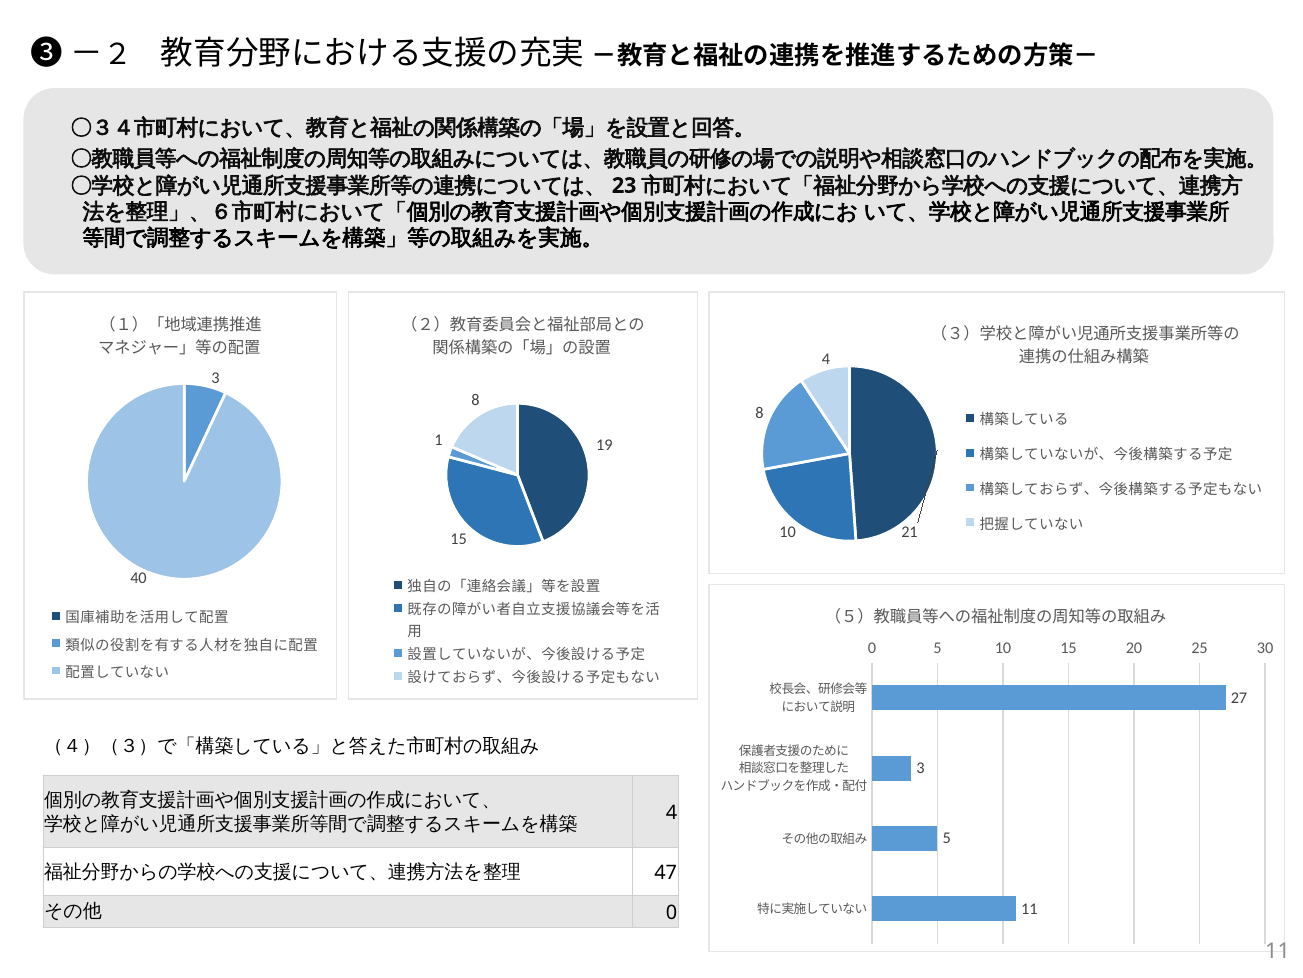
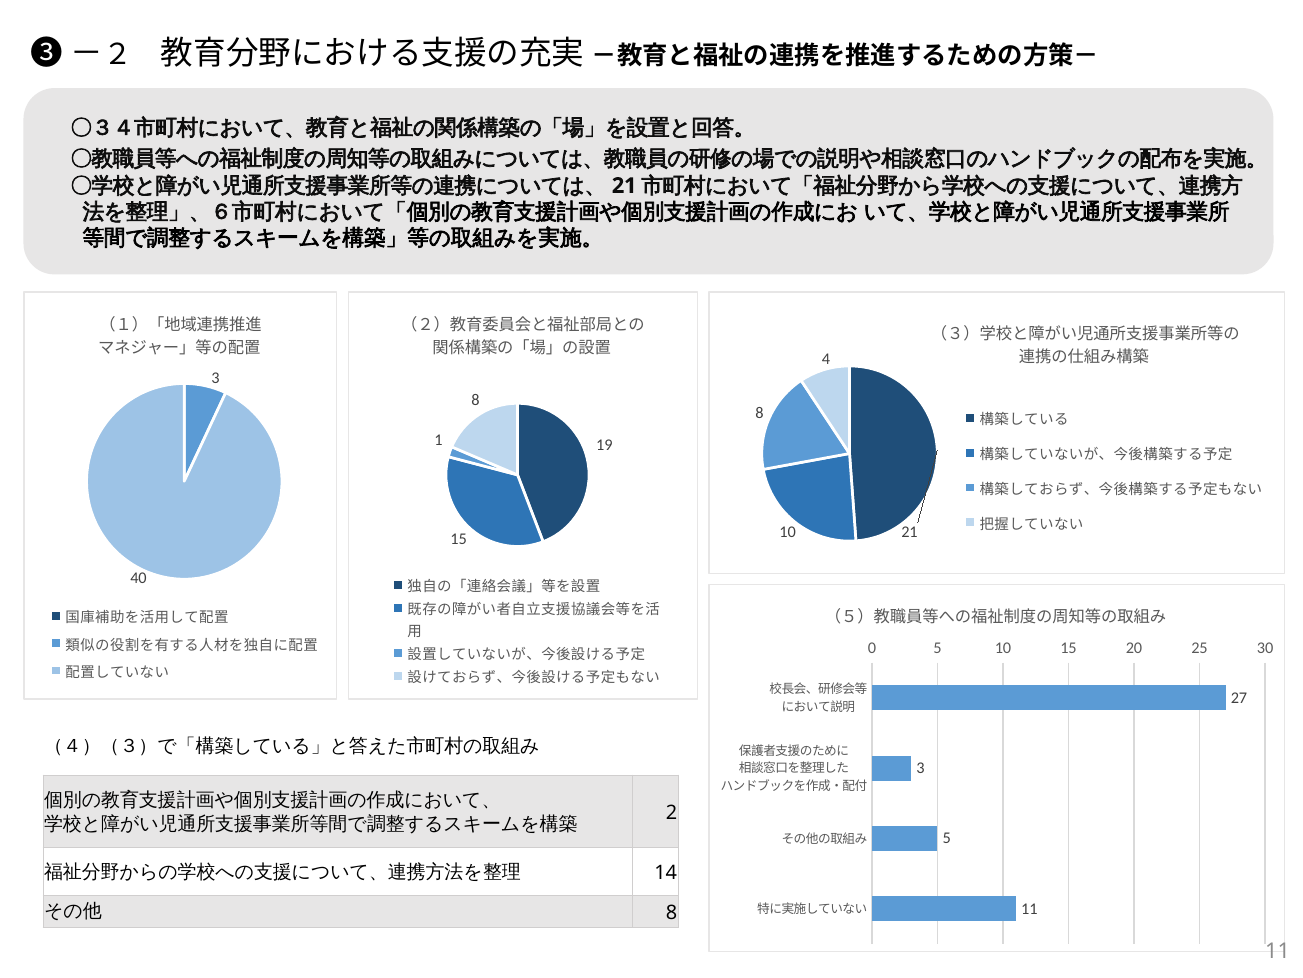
23: 23 -> 21 (624, 185)
4: 4 -> 2 (672, 812)
47: 47 -> 14 (666, 873)
0: 0 -> 8 (672, 912)
